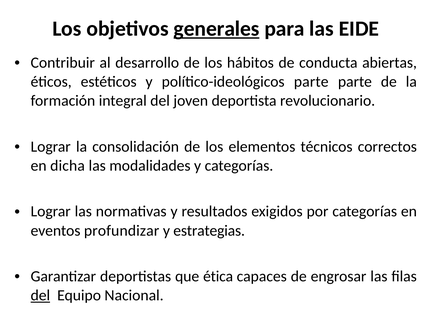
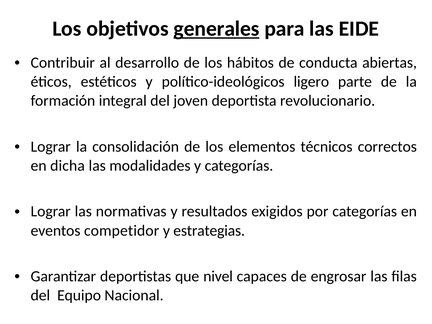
político-ideológicos parte: parte -> ligero (311, 82)
profundizar: profundizar -> competidor (122, 231)
ética: ética -> nivel (218, 276)
del underline: present -> none (40, 296)
